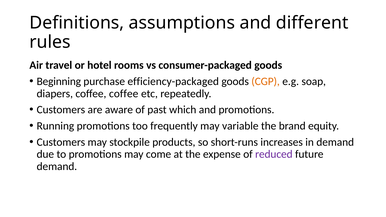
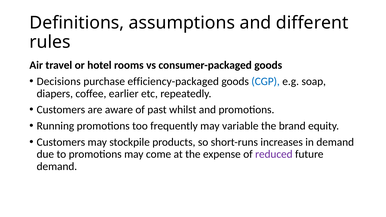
Beginning: Beginning -> Decisions (59, 81)
CGP colour: orange -> blue (266, 81)
coffee coffee: coffee -> earlier (124, 94)
which: which -> whilst (183, 110)
